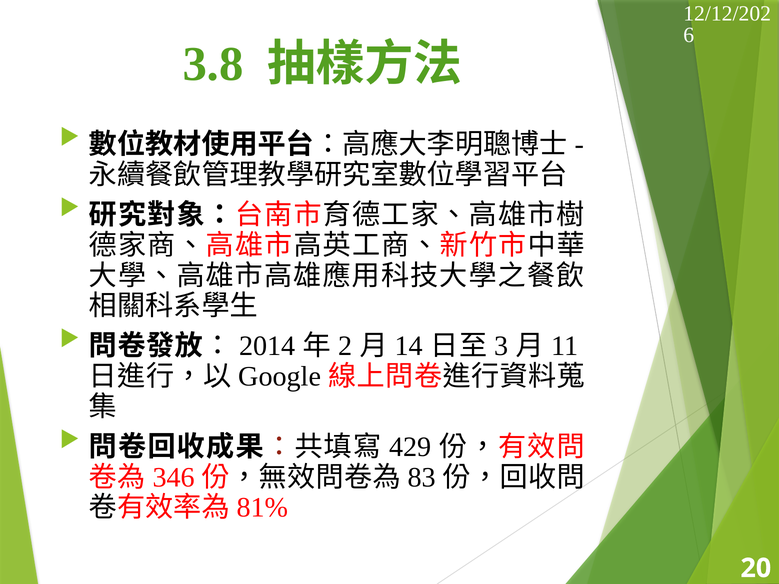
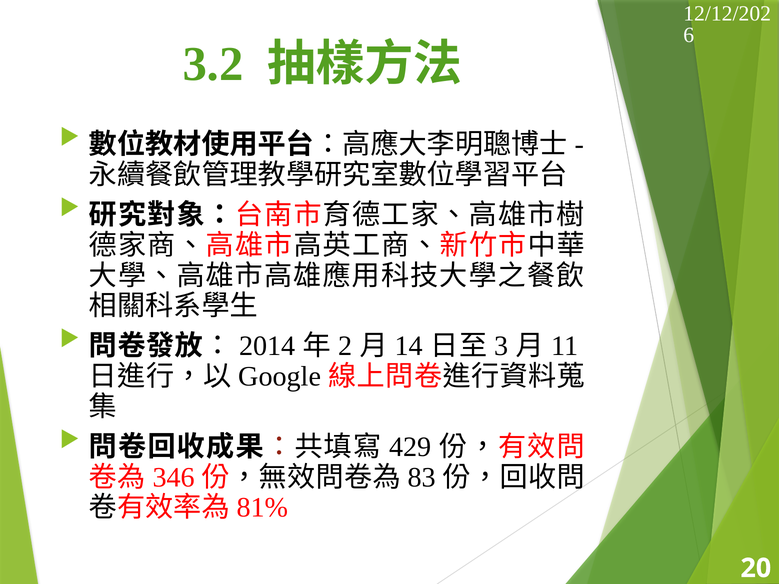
3.8: 3.8 -> 3.2 (213, 64)
